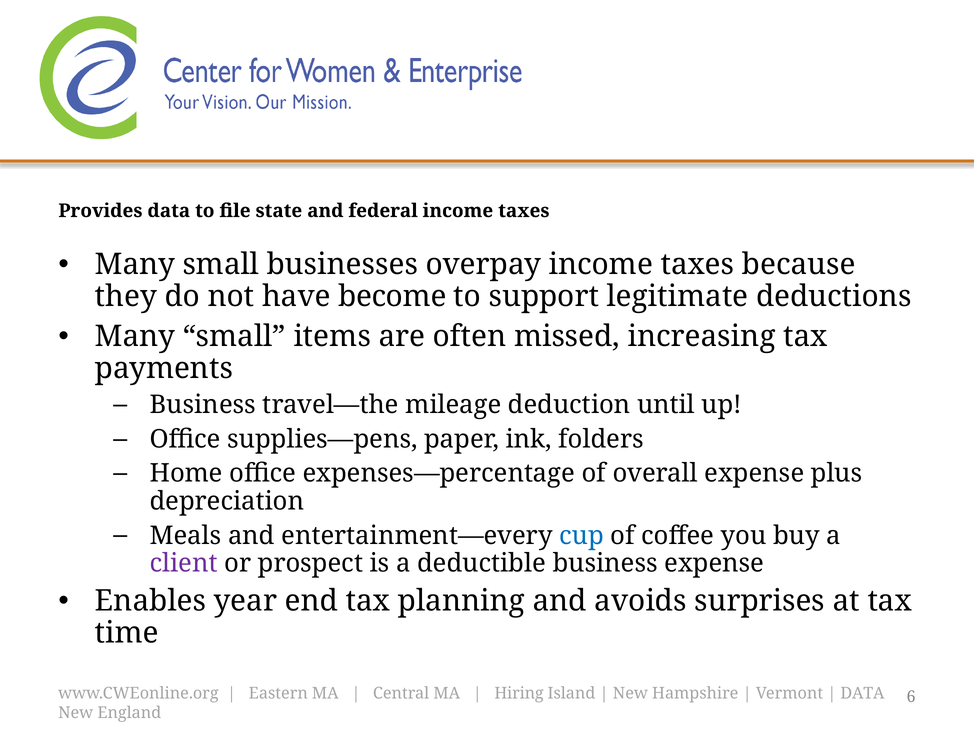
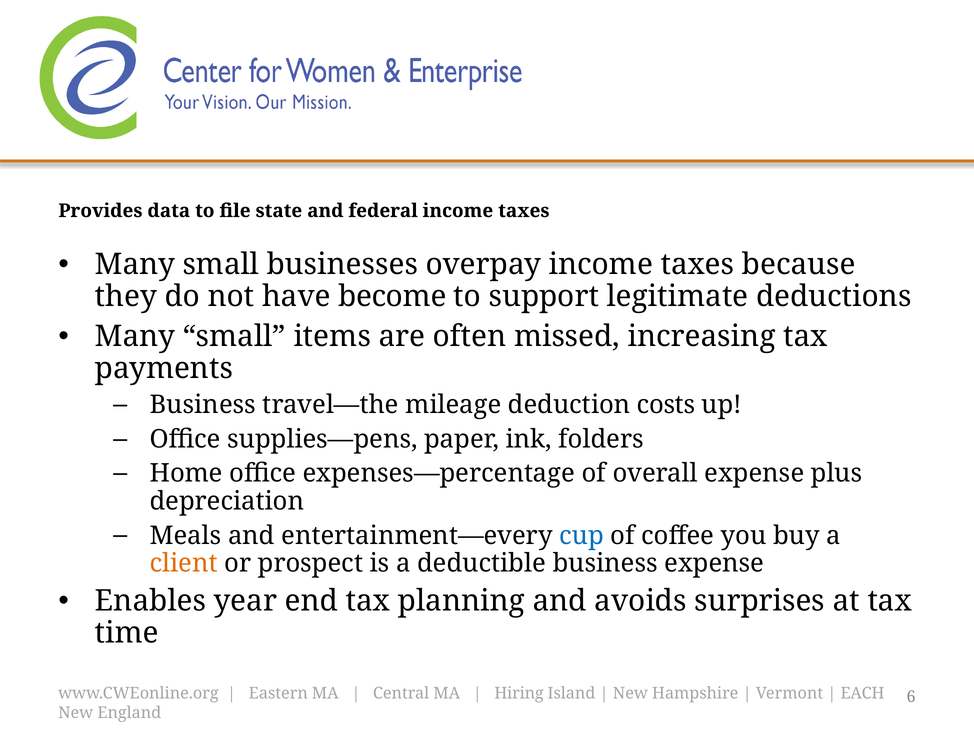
until: until -> costs (666, 405)
client colour: purple -> orange (184, 563)
DATA: DATA -> EACH (862, 693)
